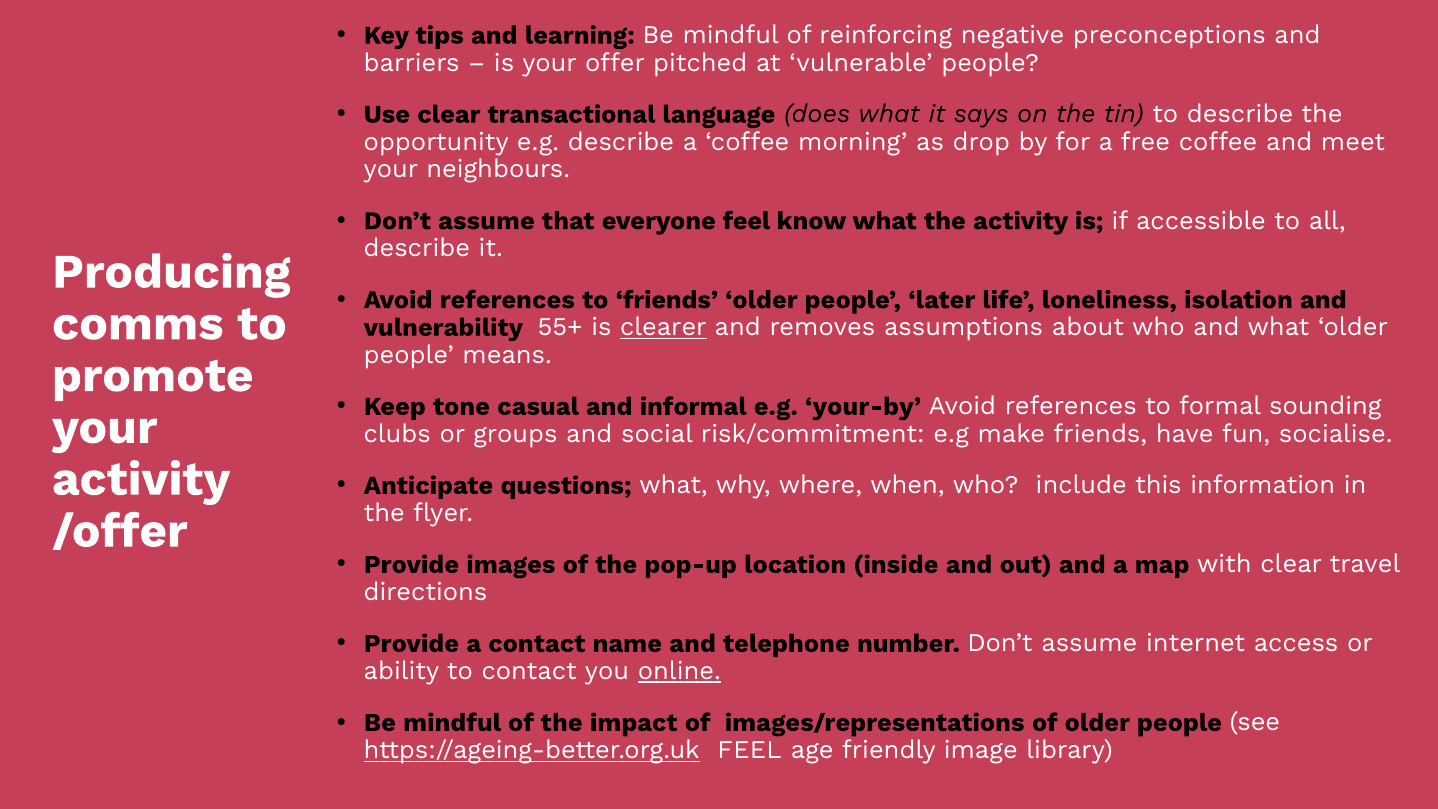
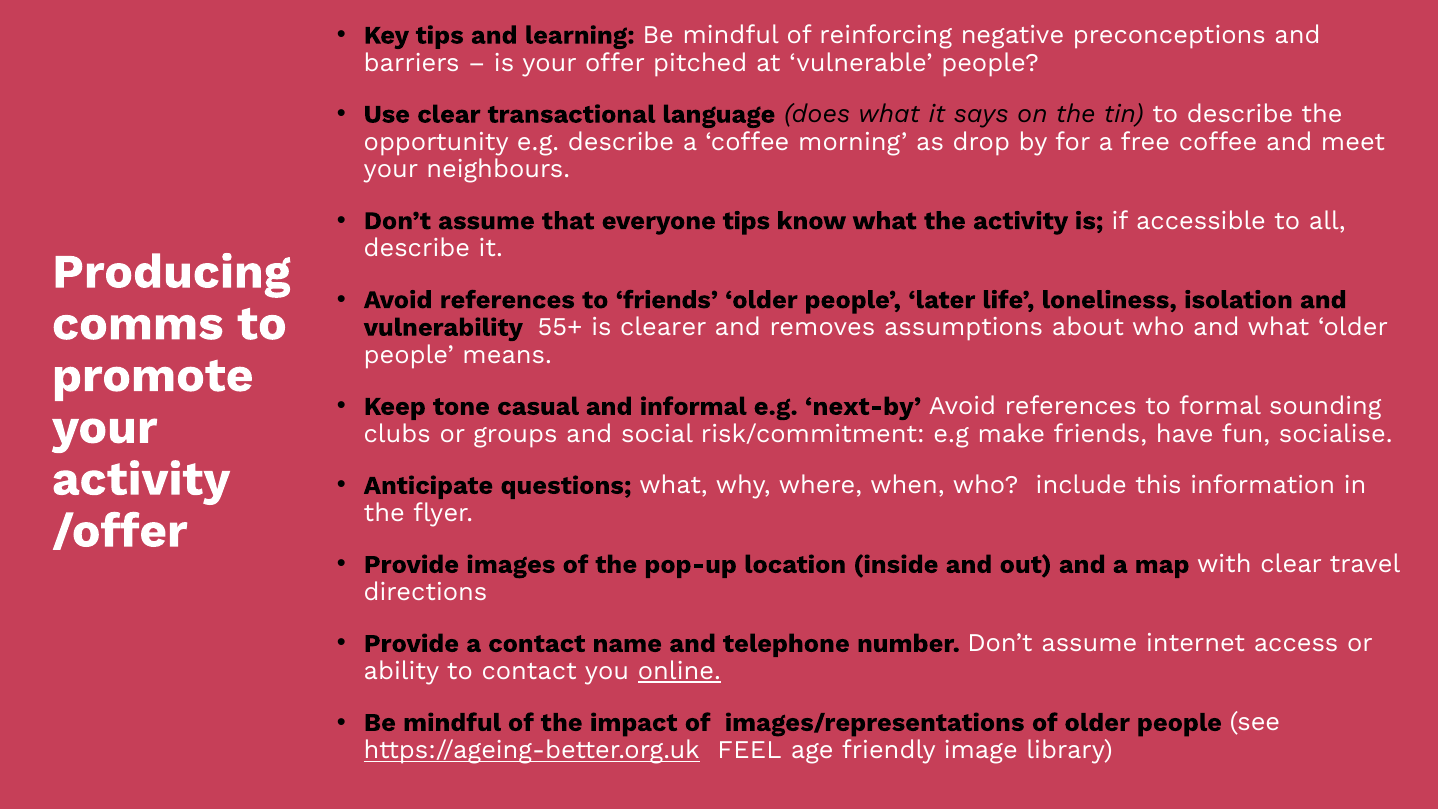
everyone feel: feel -> tips (746, 221)
clearer underline: present -> none (663, 327)
your-by: your-by -> next-by (863, 406)
